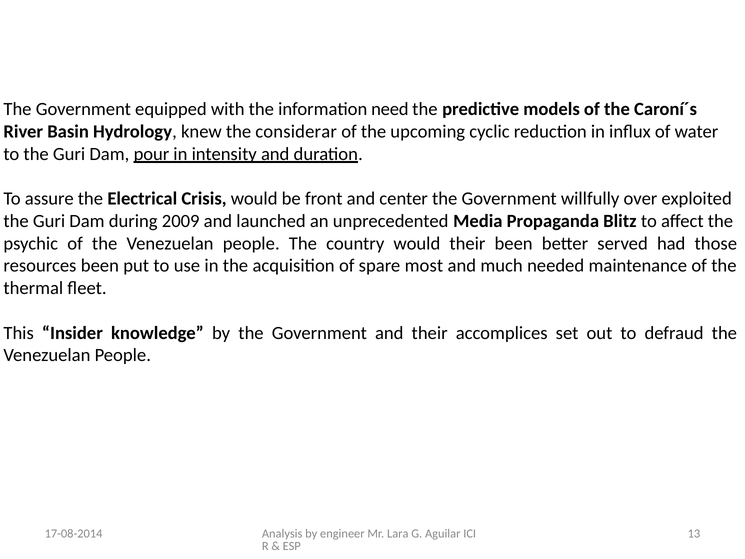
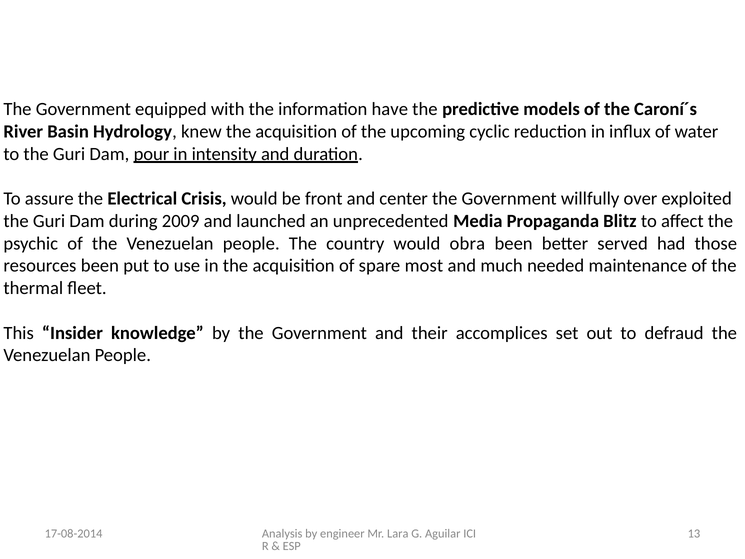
need: need -> have (390, 109)
knew the considerar: considerar -> acquisition (296, 132)
would their: their -> obra (467, 243)
